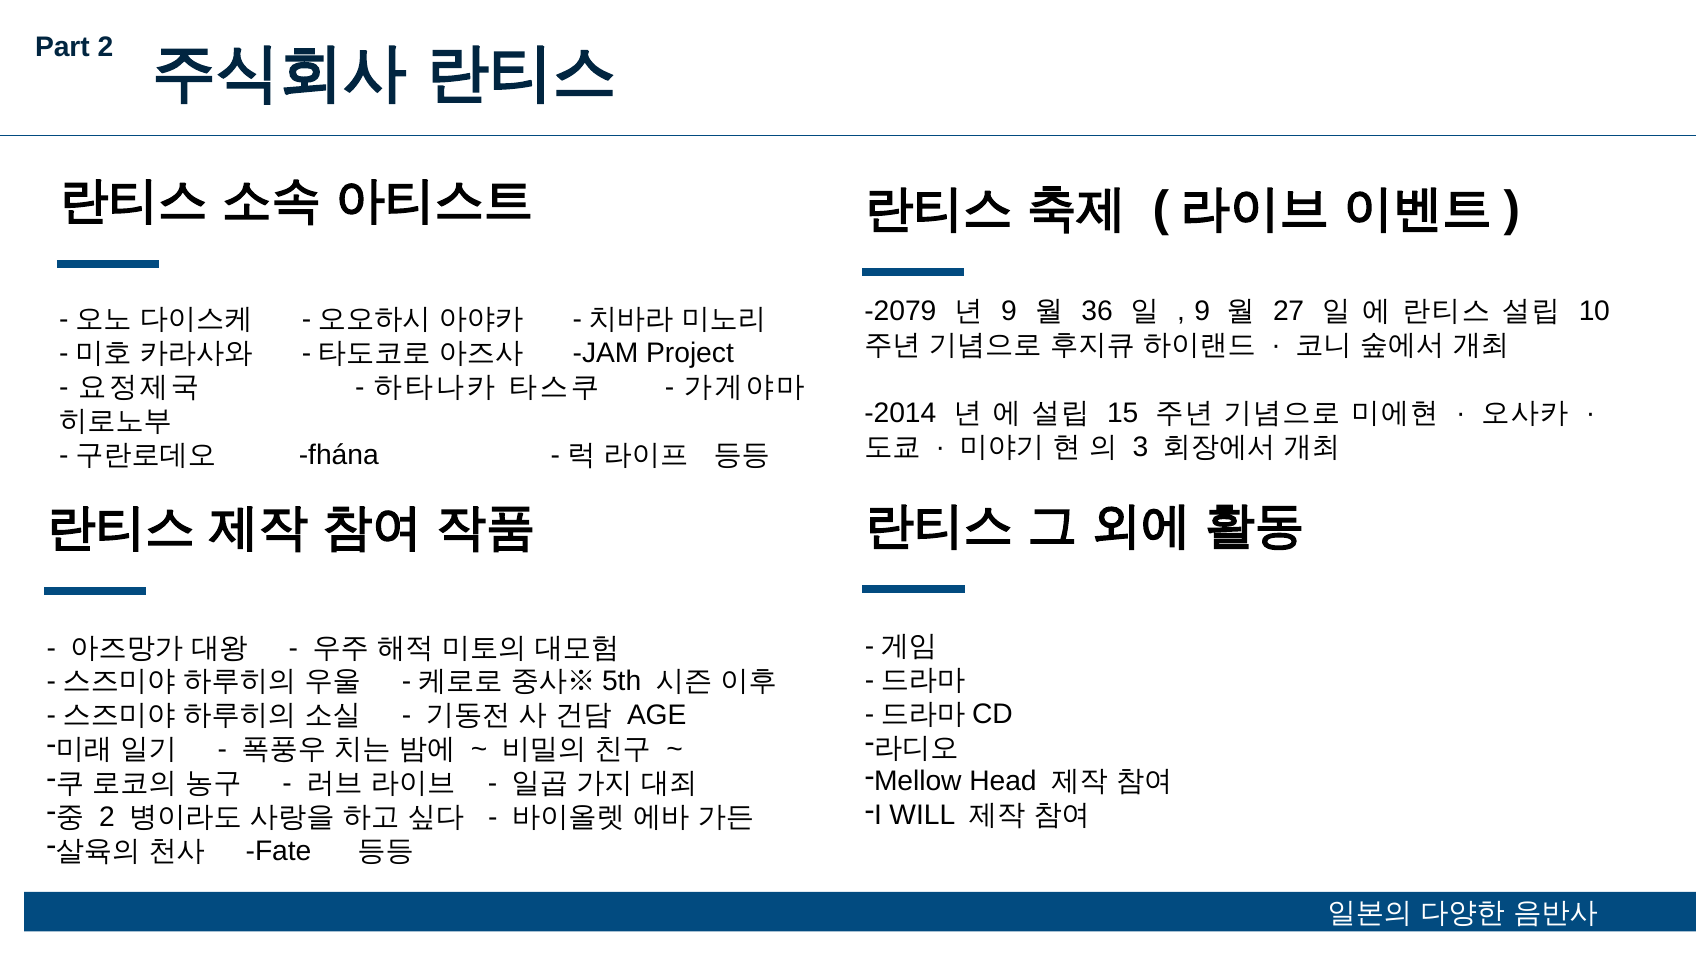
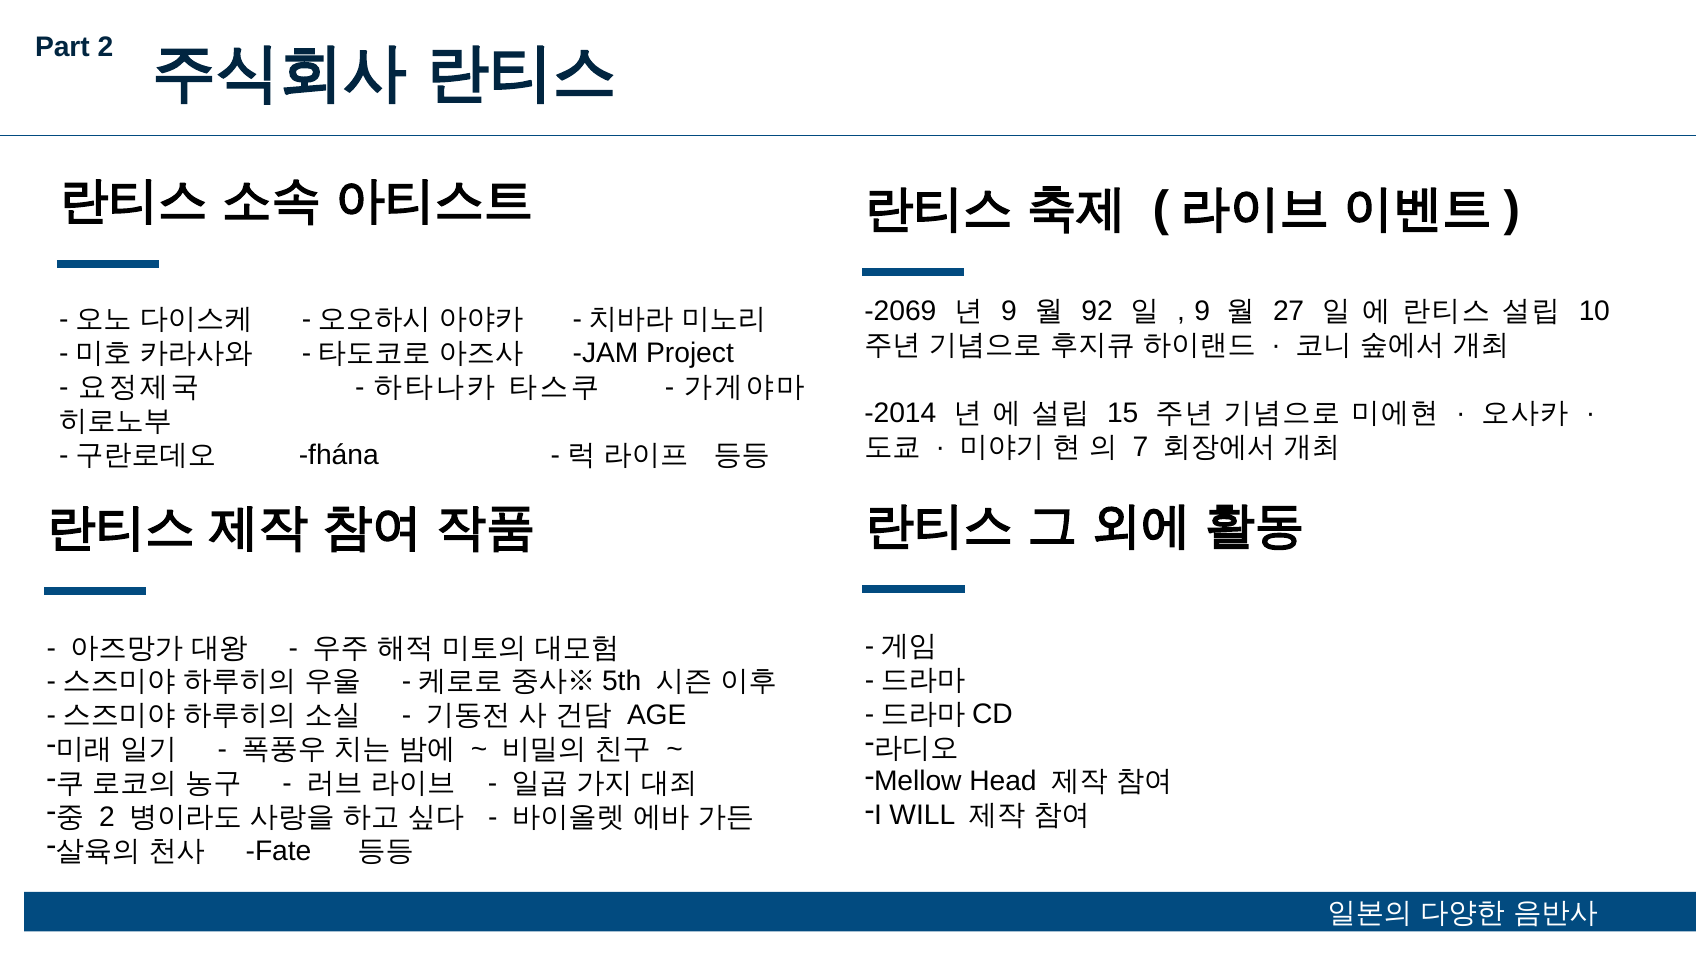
-2079: -2079 -> -2069 (900, 311)
36: 36 -> 92 (1097, 311)
3: 3 -> 7 (1140, 447)
